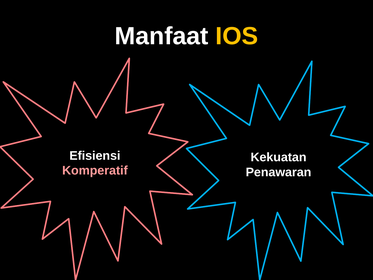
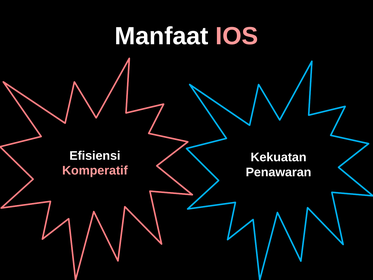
IOS colour: yellow -> pink (237, 36)
